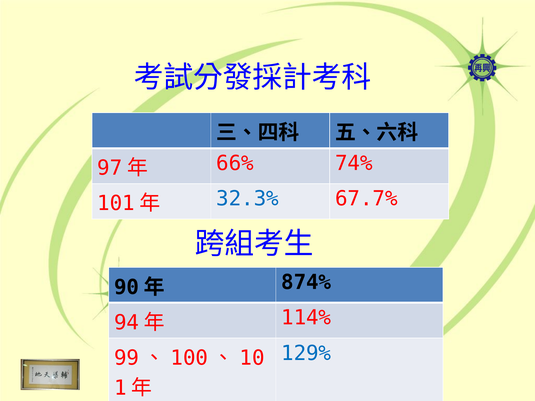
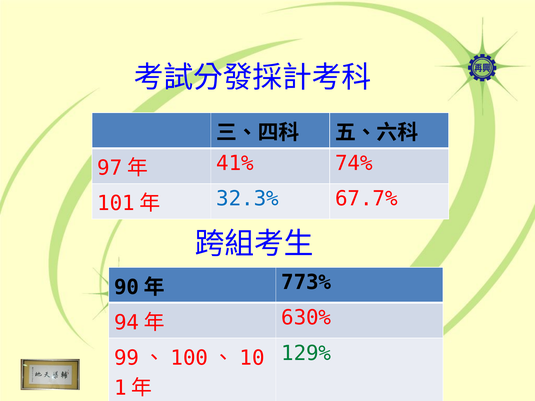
66%: 66% -> 41% (235, 163)
874%: 874% -> 773% (306, 283)
114%: 114% -> 630% (306, 318)
129% colour: blue -> green (306, 353)
